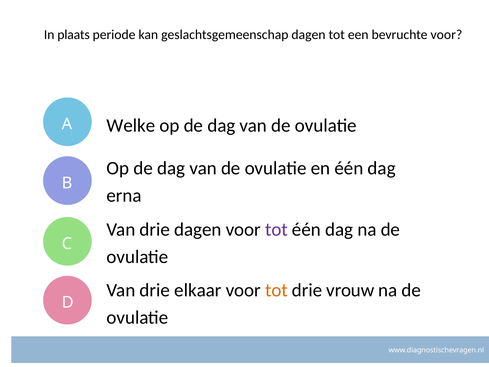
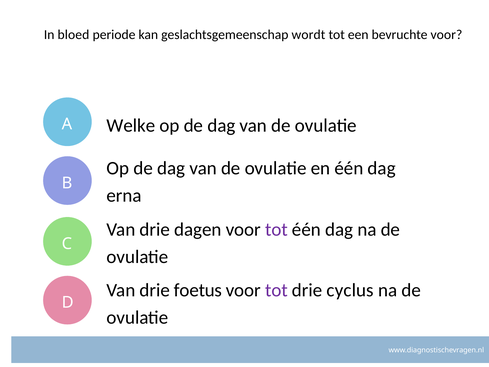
plaats: plaats -> bloed (73, 35)
geslachtsgemeenschap dagen: dagen -> wordt (308, 35)
elkaar: elkaar -> foetus (198, 290)
tot colour: orange -> purple (276, 290)
vrouw: vrouw -> cyclus (350, 290)
